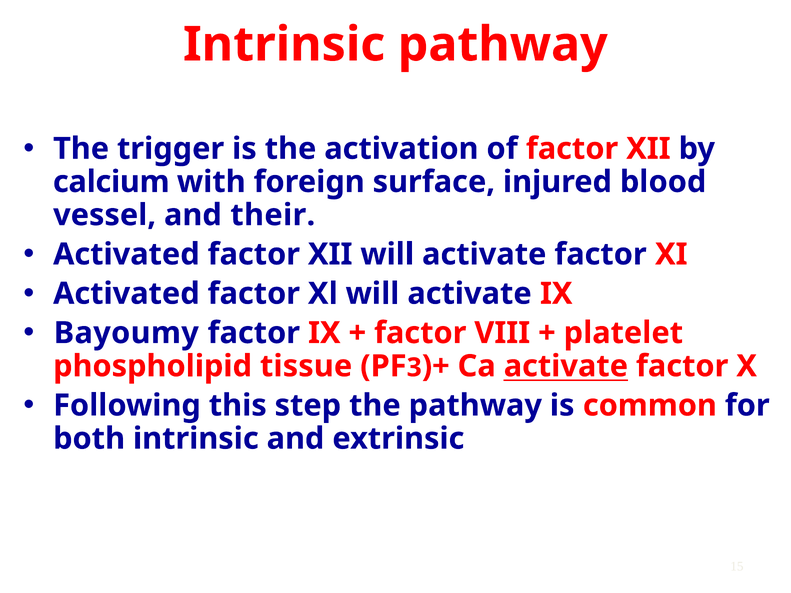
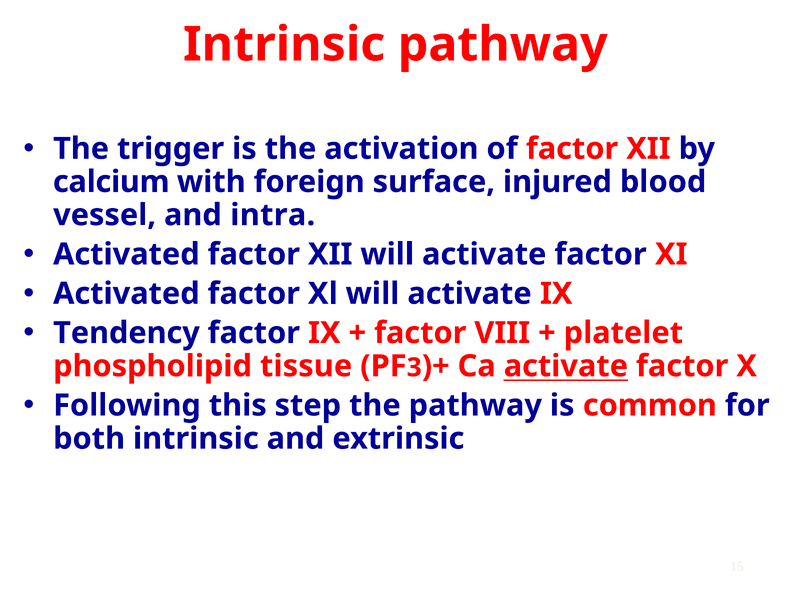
their: their -> intra (273, 215)
Bayoumy: Bayoumy -> Tendency (126, 333)
